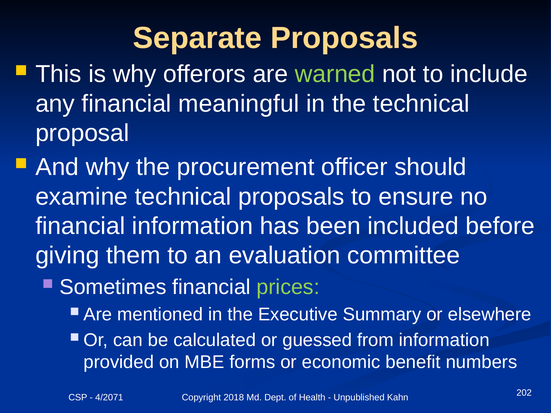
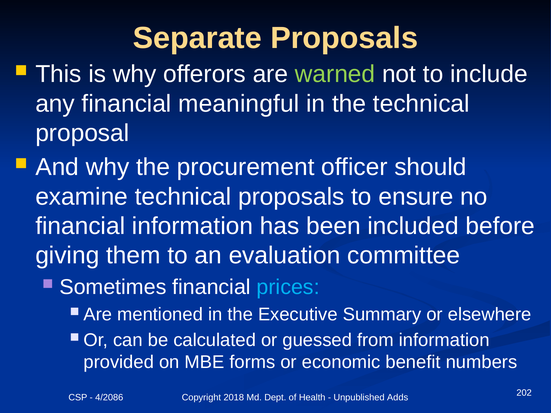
prices colour: light green -> light blue (288, 287)
4/2071: 4/2071 -> 4/2086 (109, 398)
Kahn: Kahn -> Adds (398, 398)
